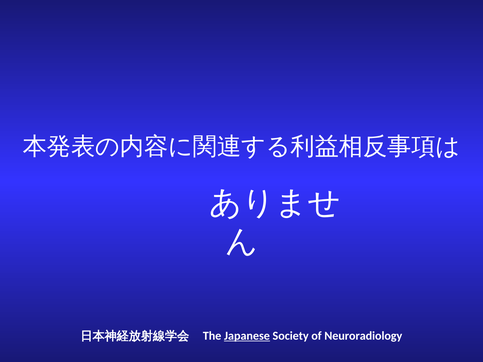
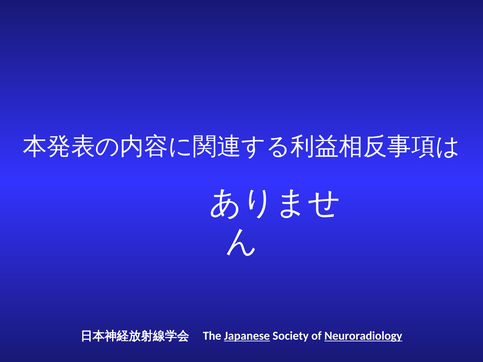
Neuroradiology underline: none -> present (363, 336)
